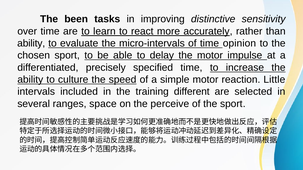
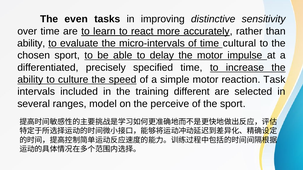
been: been -> even (76, 19)
opinion: opinion -> cultural (239, 43)
Little: Little -> Task (274, 80)
space: space -> model (103, 104)
